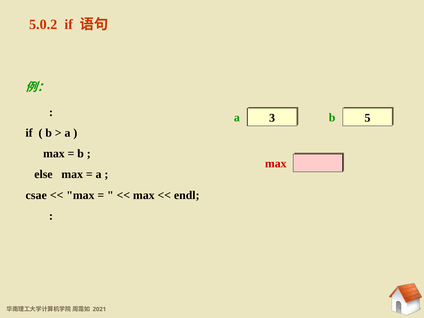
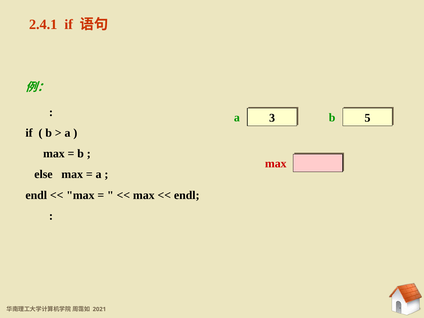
5.0.2: 5.0.2 -> 2.4.1 (43, 24)
csae: csae -> endl (36, 195)
